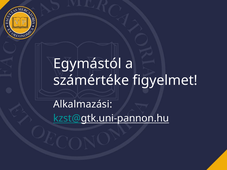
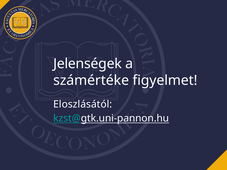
Egymástól: Egymástól -> Jelenségek (87, 64)
Alkalmazási: Alkalmazási -> Eloszlásától (83, 104)
